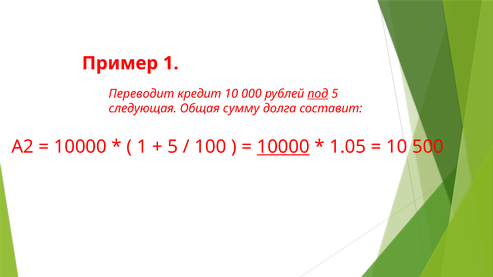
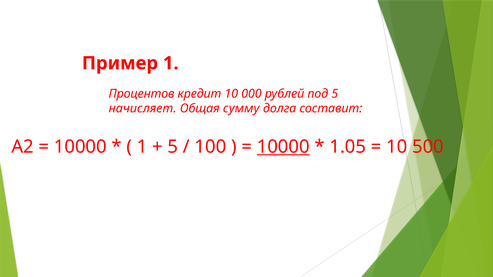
Переводит: Переводит -> Процентов (142, 94)
под underline: present -> none (318, 94)
следующая: следующая -> начисляет (143, 109)
